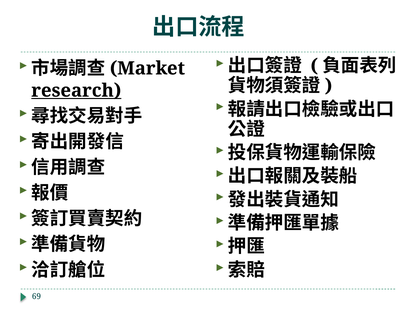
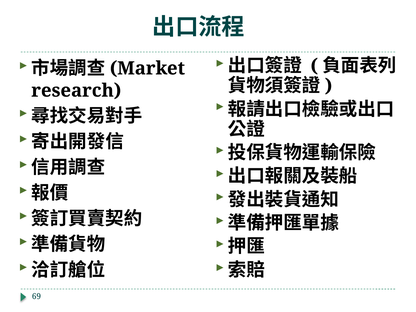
research underline: present -> none (76, 91)
